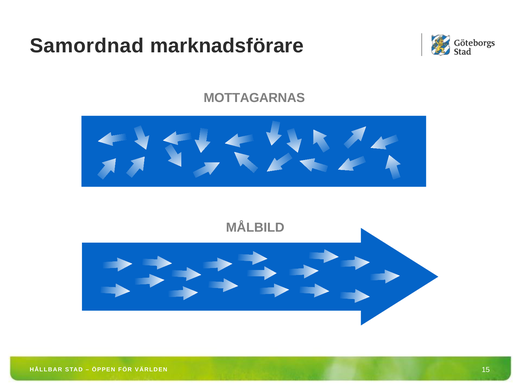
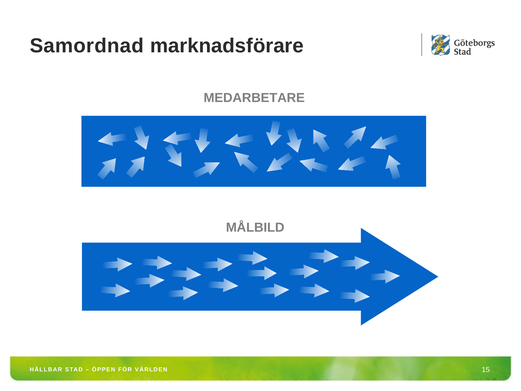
MOTTAGARNAS: MOTTAGARNAS -> MEDARBETARE (254, 98)
